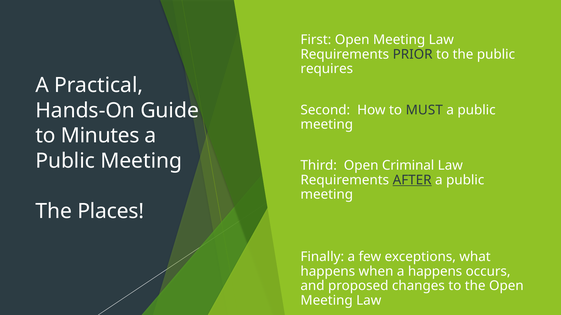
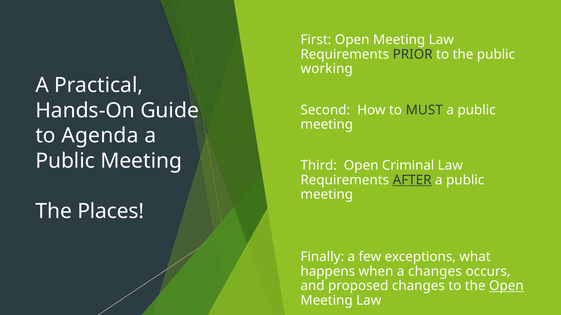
requires: requires -> working (327, 69)
Minutes: Minutes -> Agenda (100, 136)
a happens: happens -> changes (435, 272)
Open underline: none -> present (506, 286)
